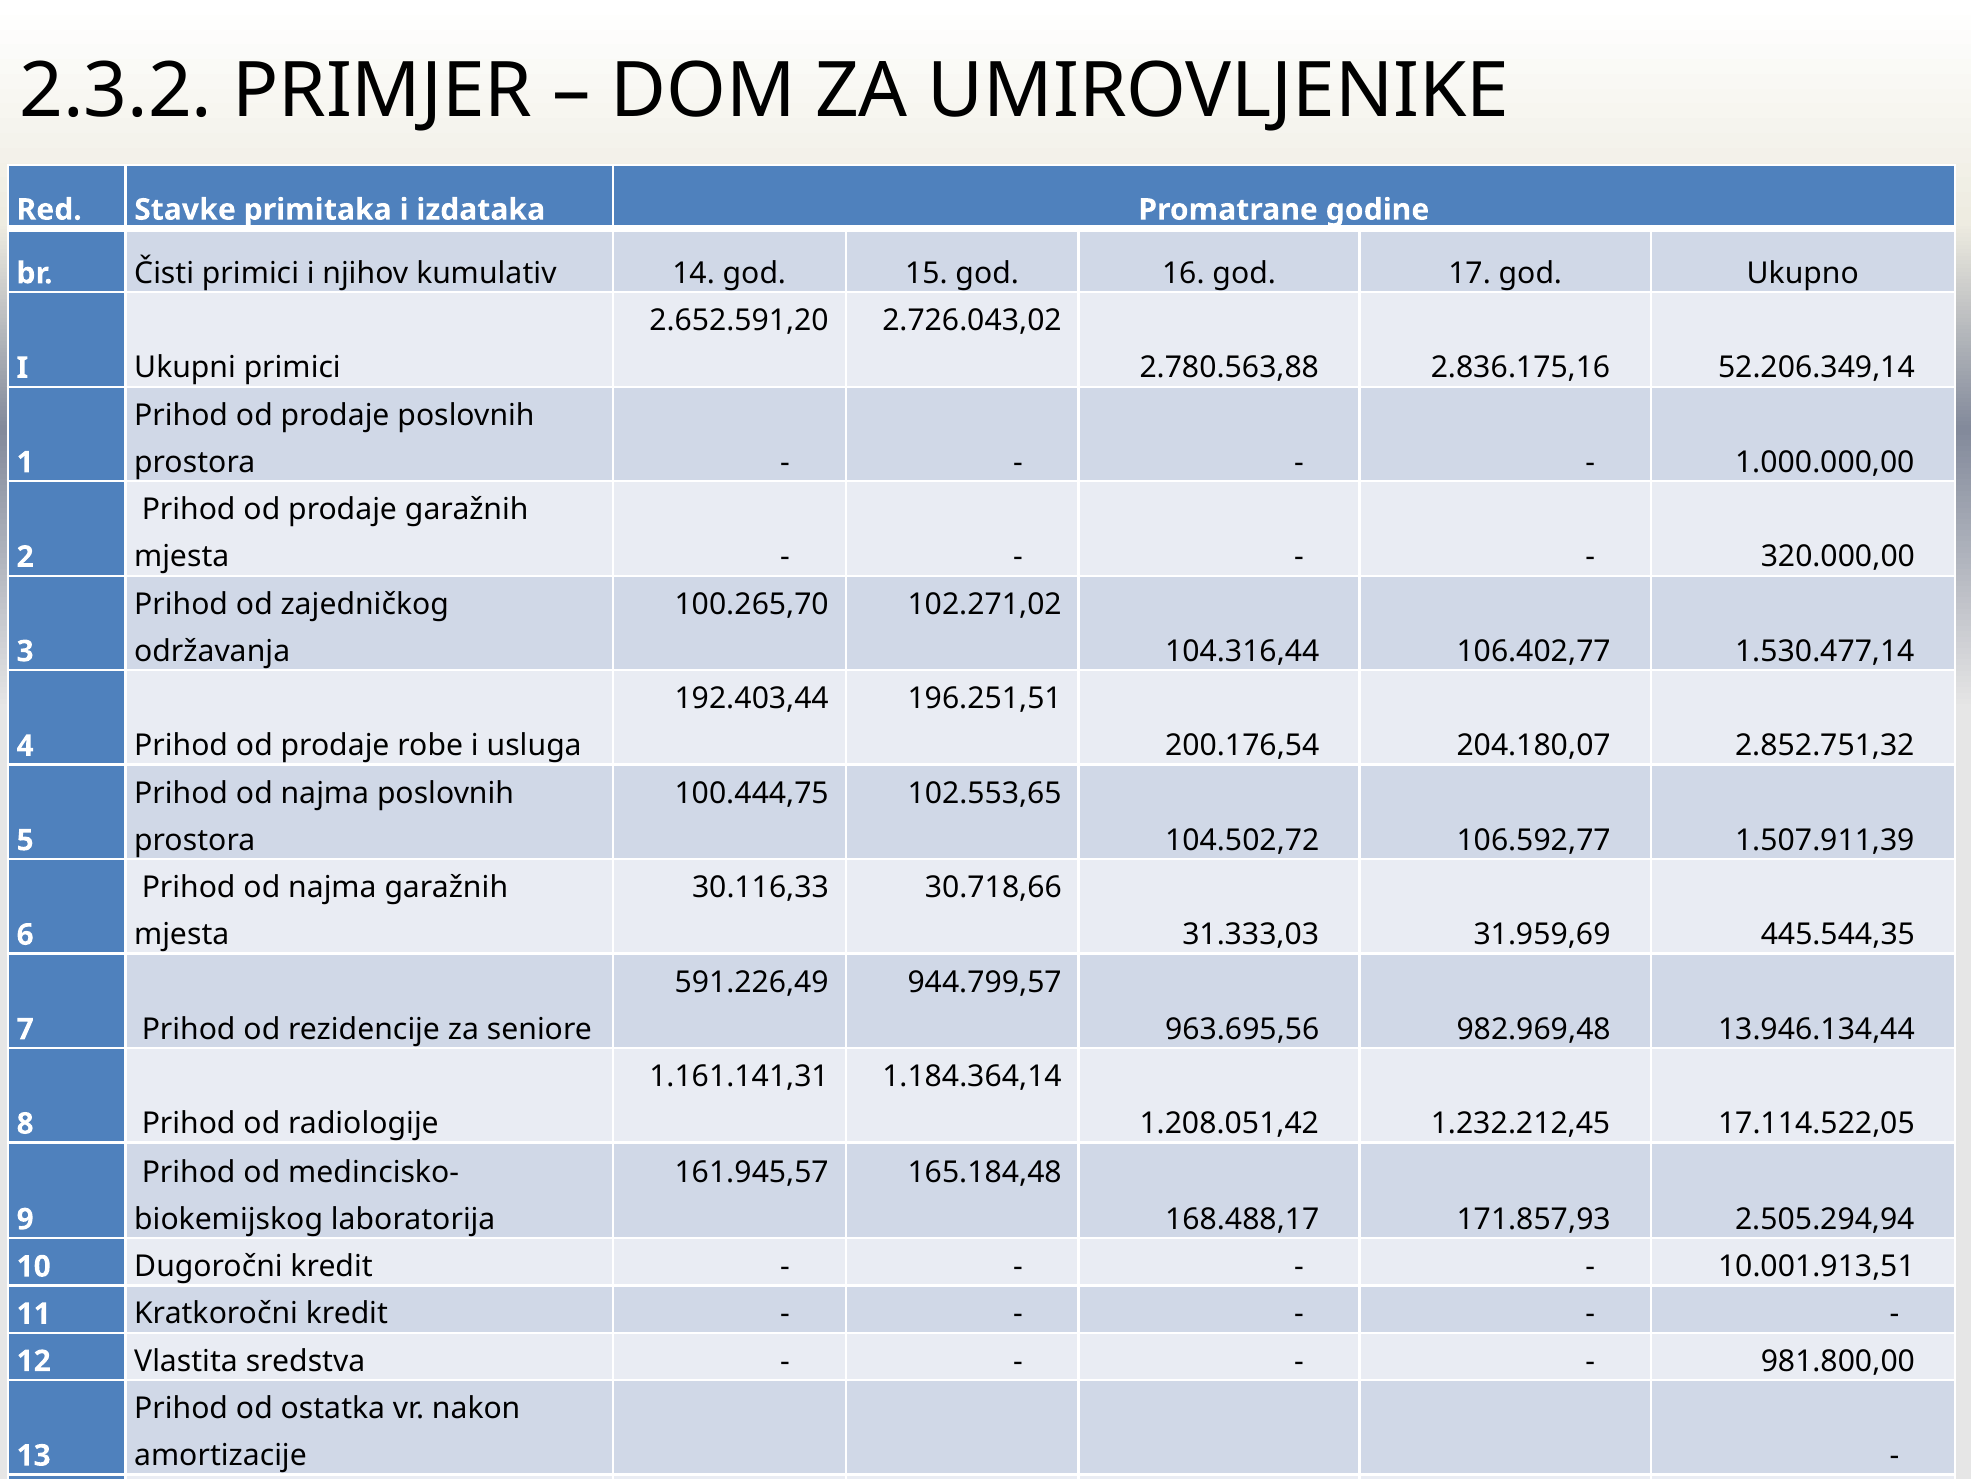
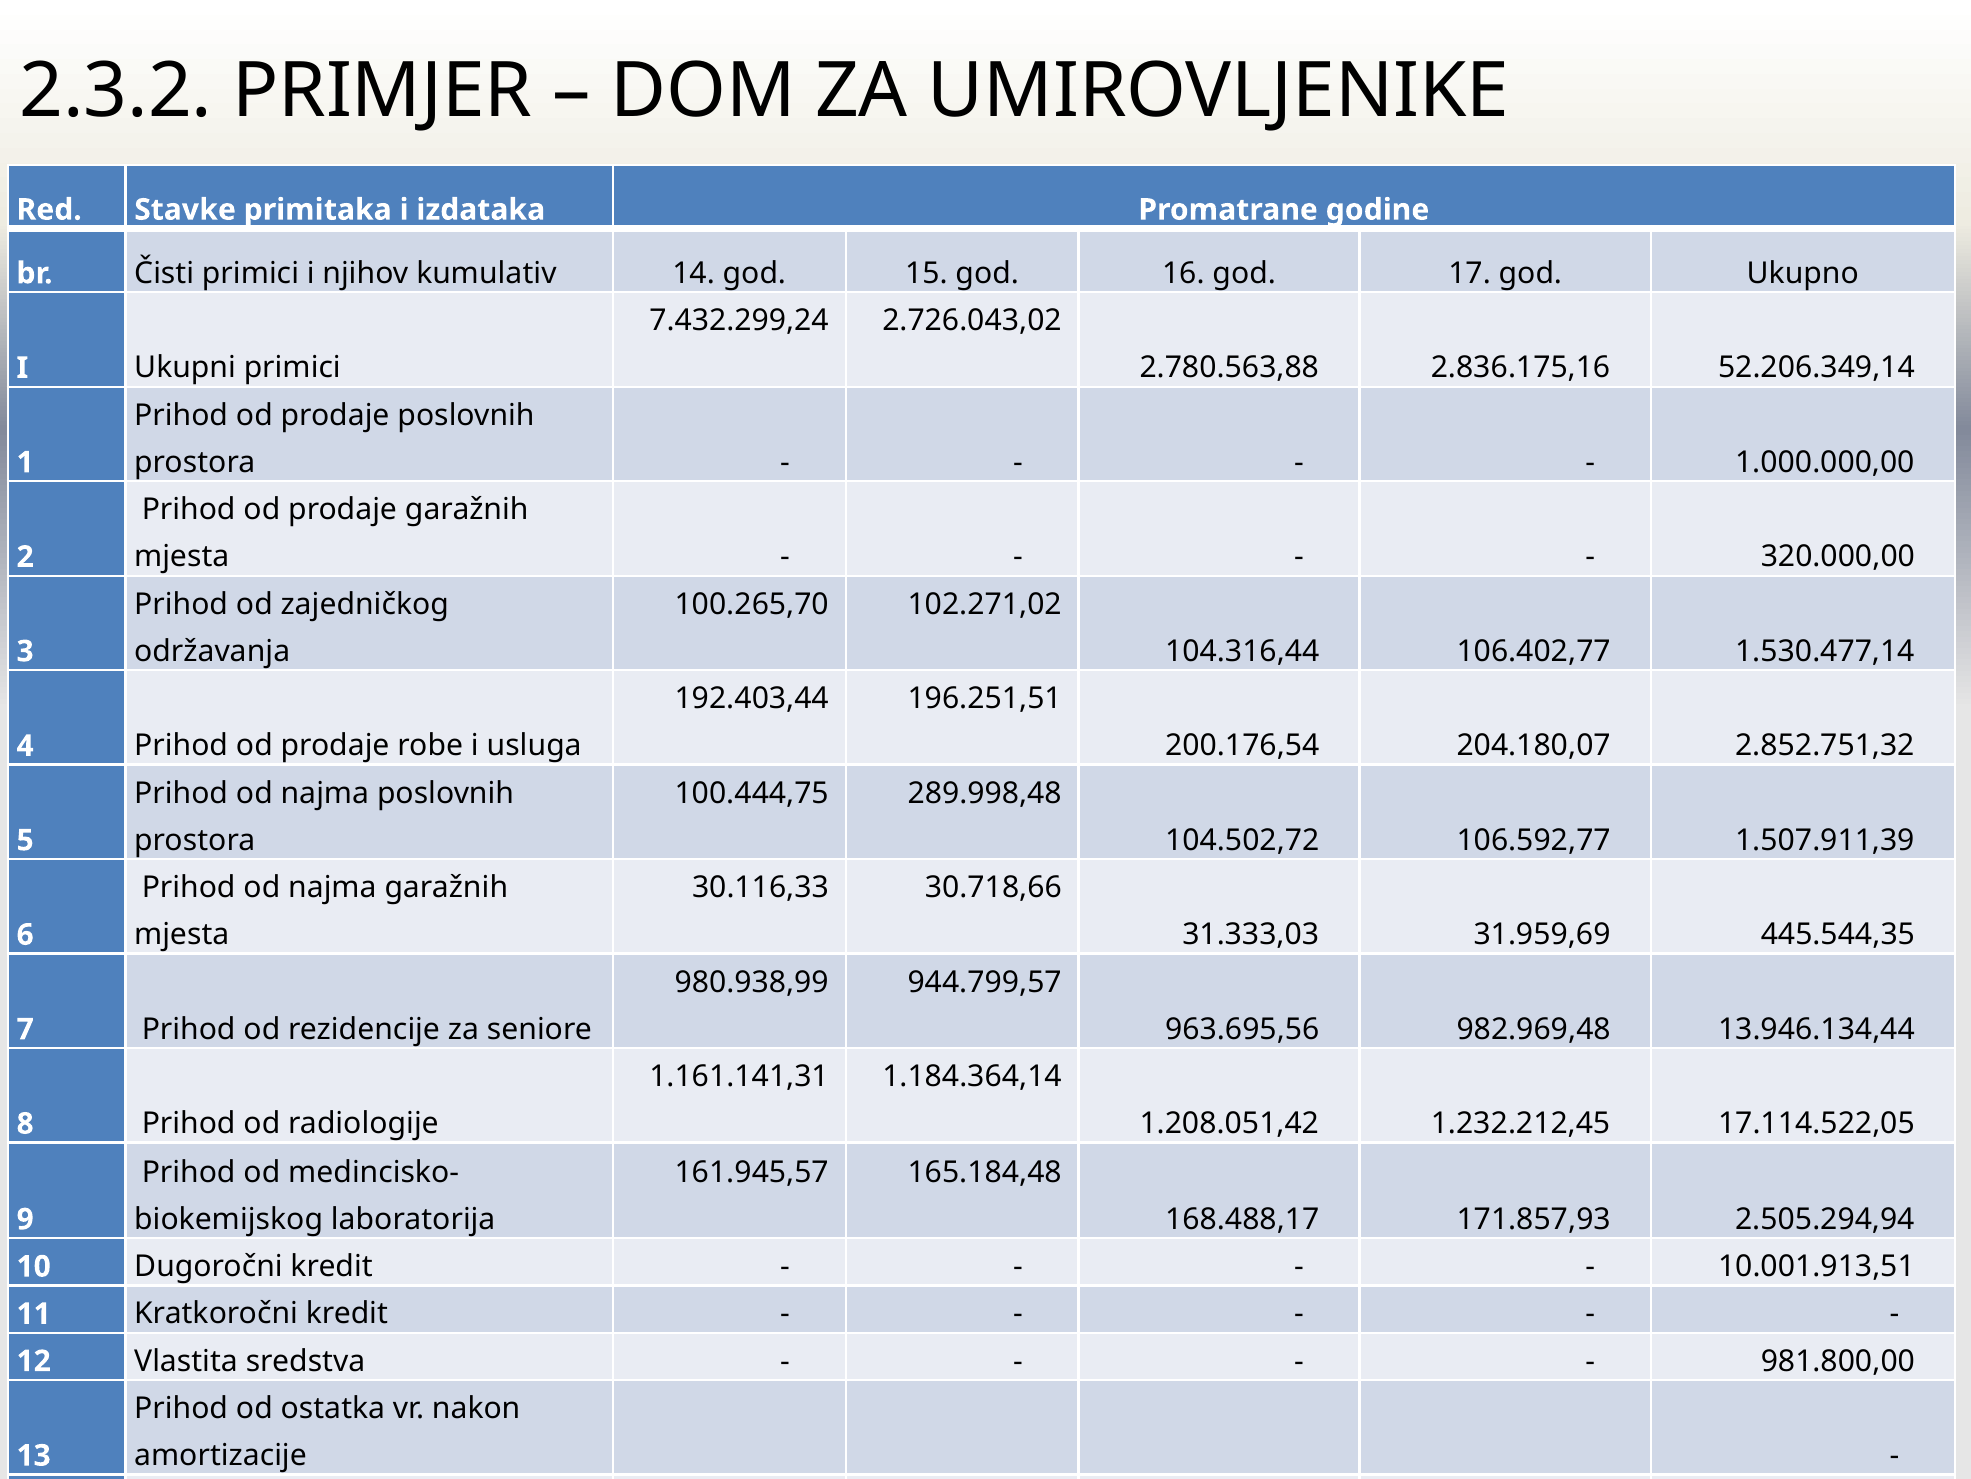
2.652.591,20: 2.652.591,20 -> 7.432.299,24 (739, 321)
102.553,65: 102.553,65 -> 289.998,48 (985, 793)
591.226,49: 591.226,49 -> 980.938,99 (752, 982)
